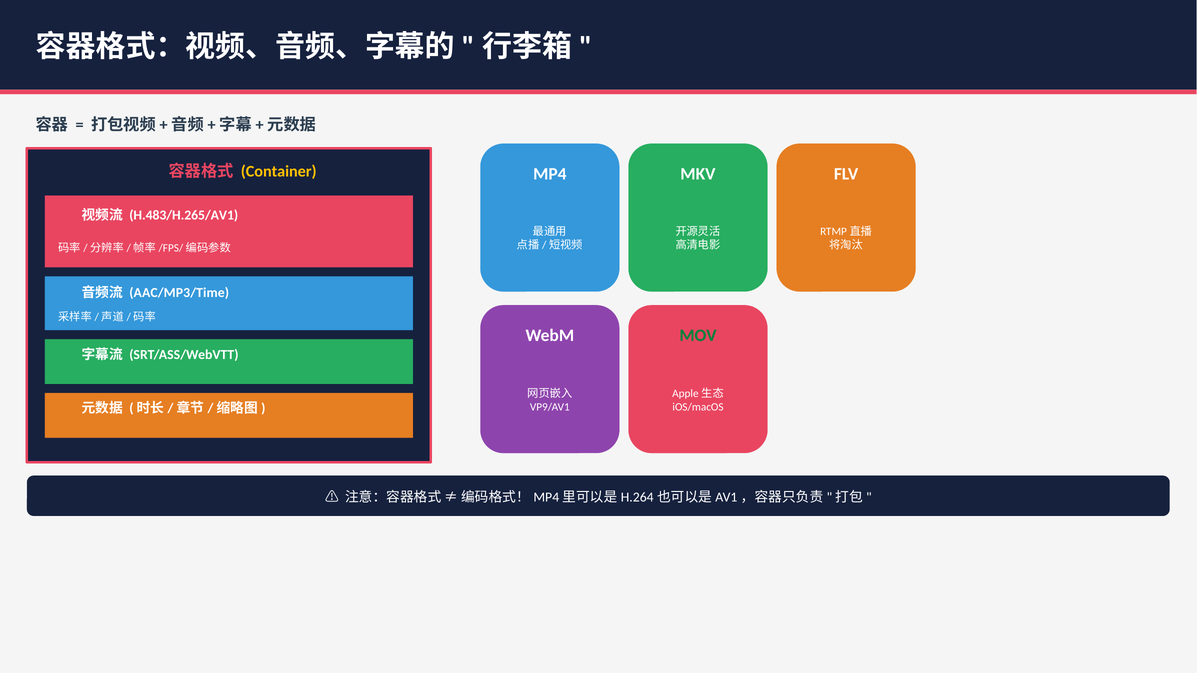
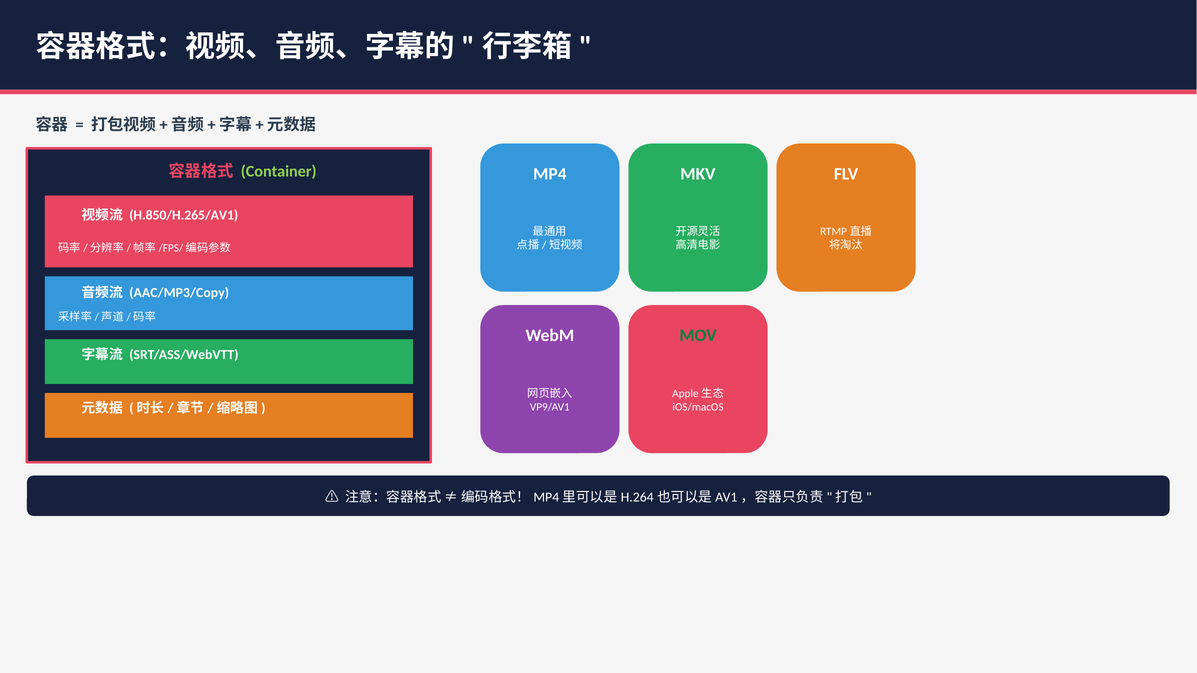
Container colour: yellow -> light green (279, 172)
H.483/H.265/AV1: H.483/H.265/AV1 -> H.850/H.265/AV1 (184, 215)
AAC/MP3/Time: AAC/MP3/Time -> AAC/MP3/Copy (179, 293)
